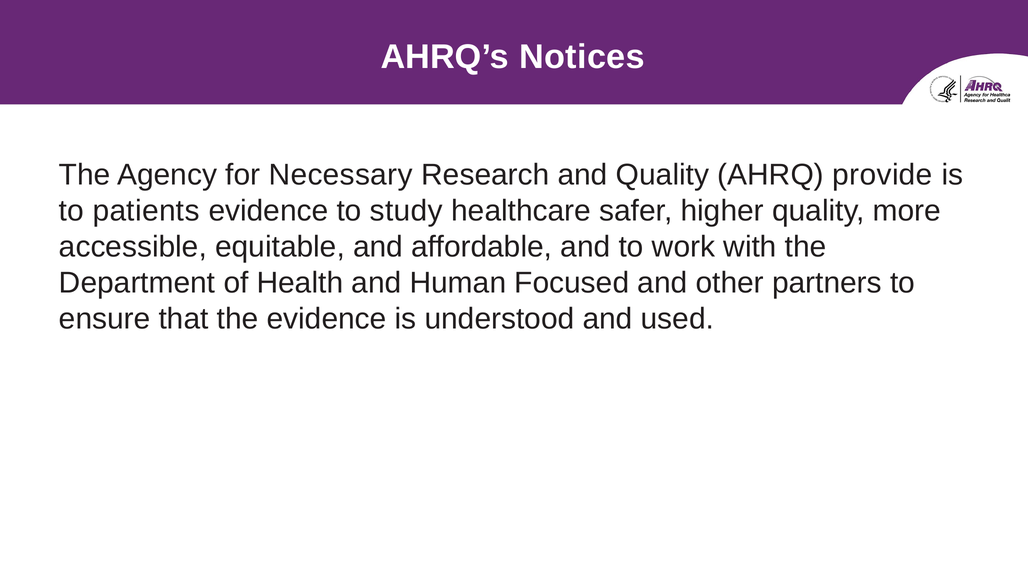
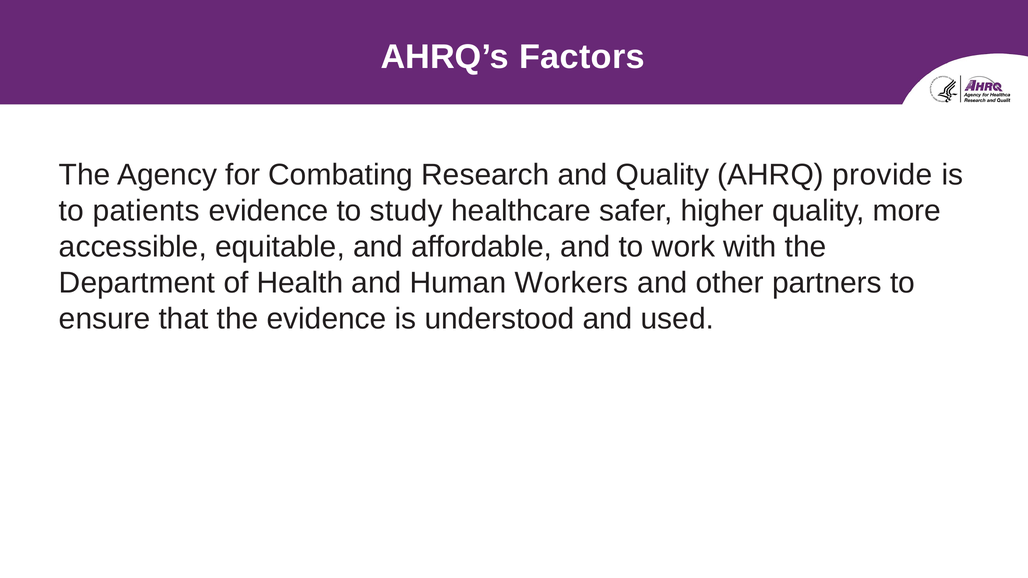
Notices: Notices -> Factors (582, 57)
Necessary: Necessary -> Combating (341, 175)
Focused: Focused -> Workers (572, 283)
